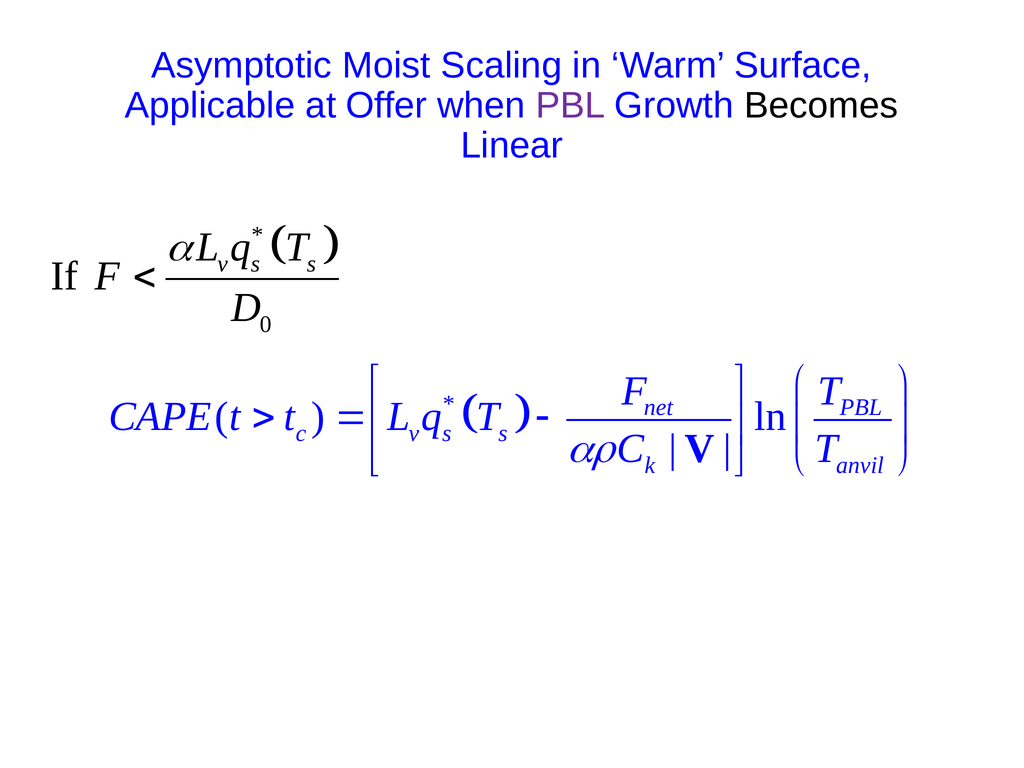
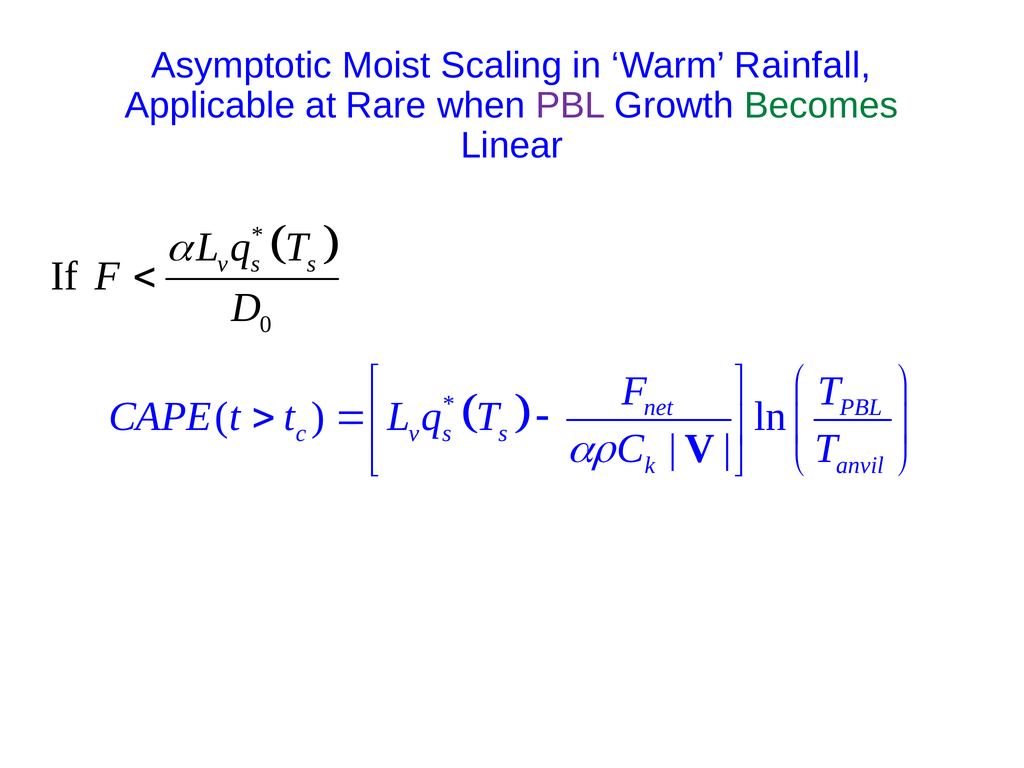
Surface: Surface -> Rainfall (803, 66)
Offer: Offer -> Rare (386, 106)
Becomes colour: black -> green (821, 106)
